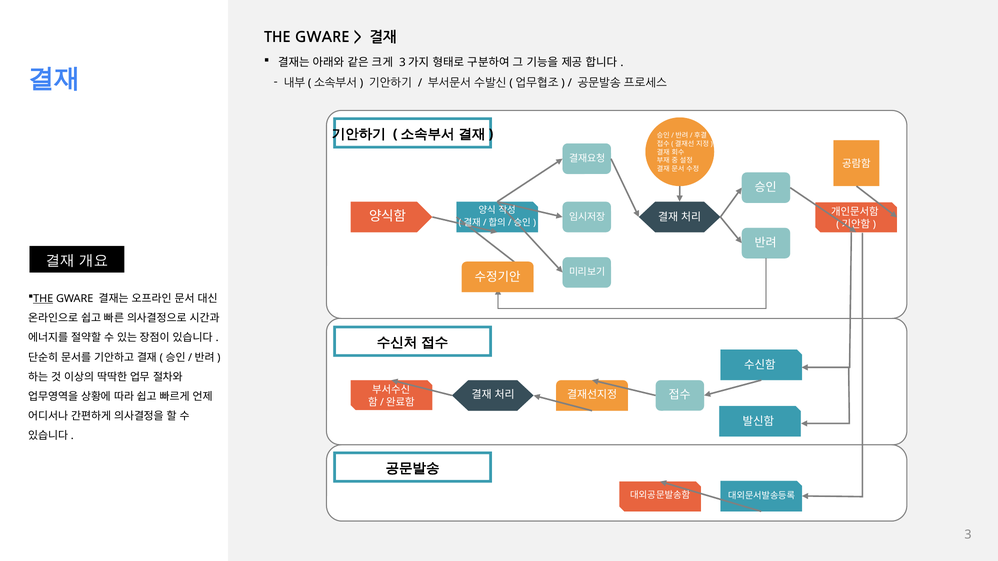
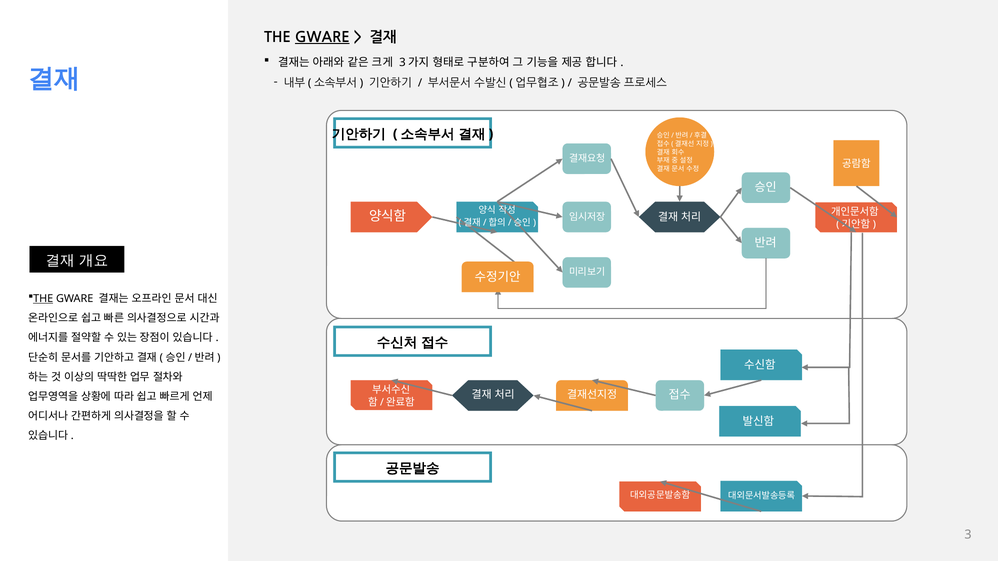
GWARE underline: none -> present (322, 37)
